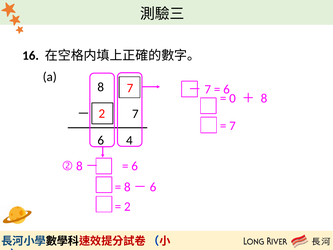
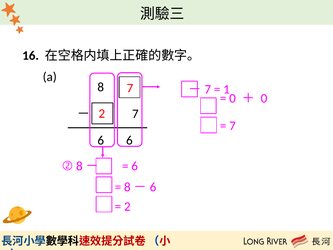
6: 6 -> 1 (227, 89)
8: 8 -> 0 (264, 98)
6 4: 4 -> 6 (129, 140)
